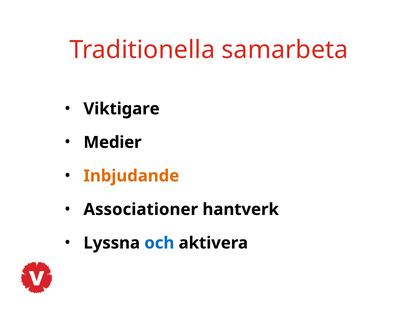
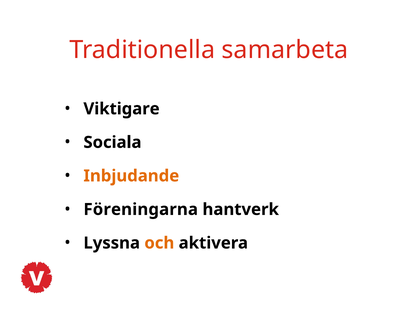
Medier: Medier -> Sociala (112, 142)
Associationer: Associationer -> Föreningarna (141, 209)
och colour: blue -> orange (159, 243)
